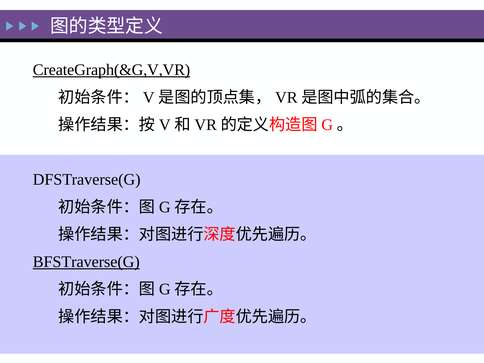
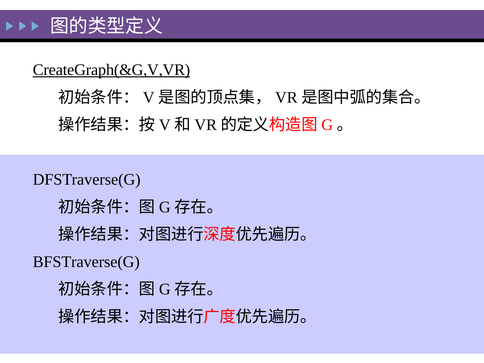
BFSTraverse(G underline: present -> none (86, 262)
